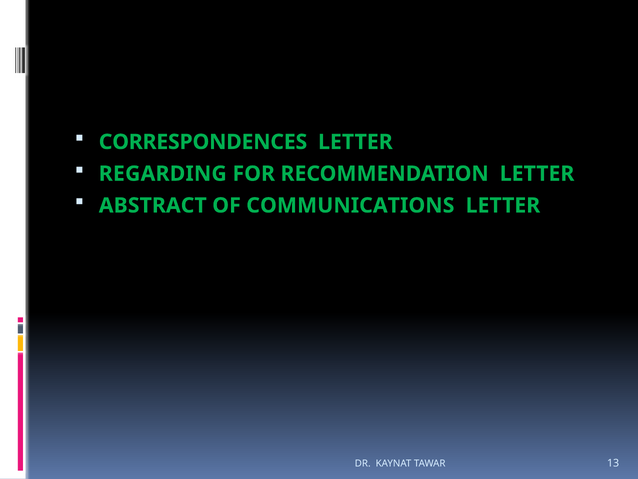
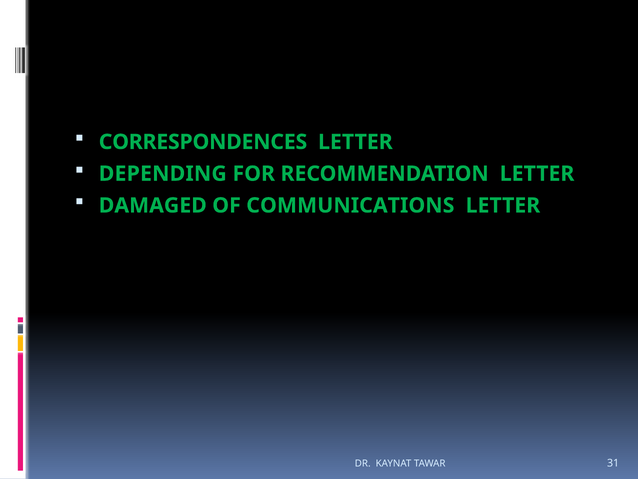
REGARDING: REGARDING -> DEPENDING (163, 174)
ABSTRACT: ABSTRACT -> DAMAGED (153, 205)
13: 13 -> 31 (613, 463)
